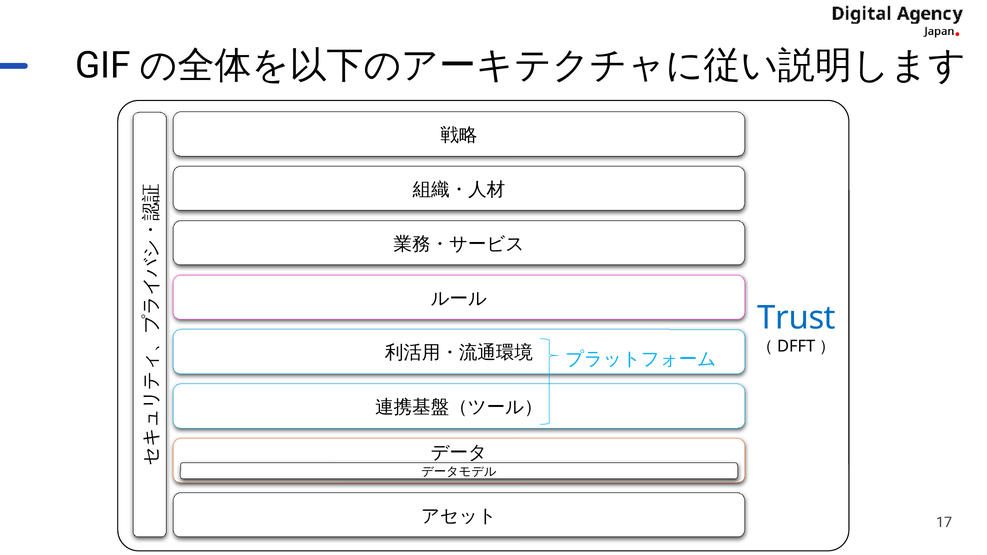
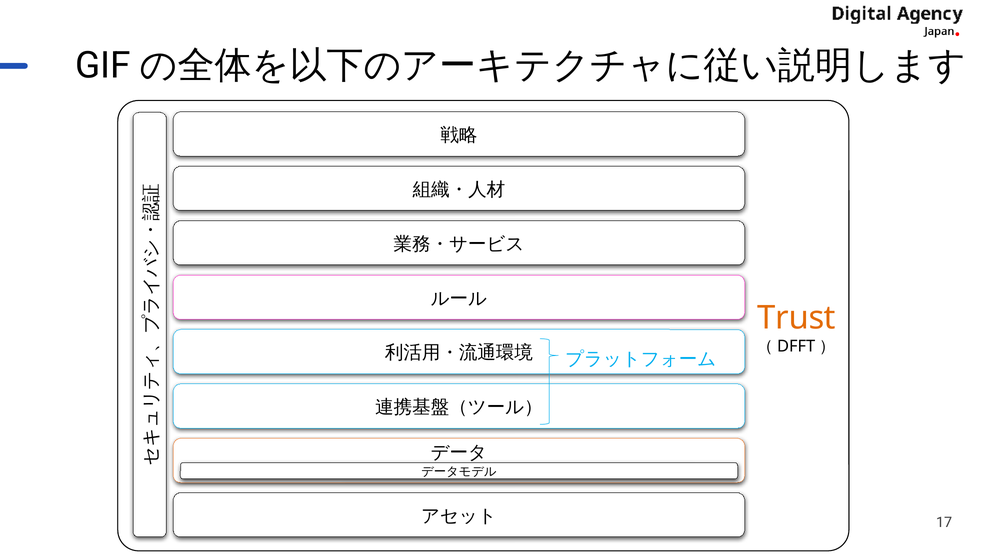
Trust colour: blue -> orange (797, 318)
